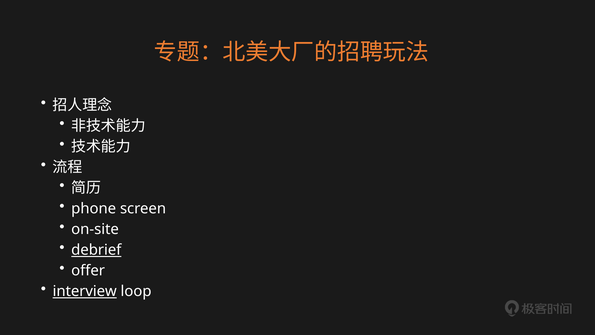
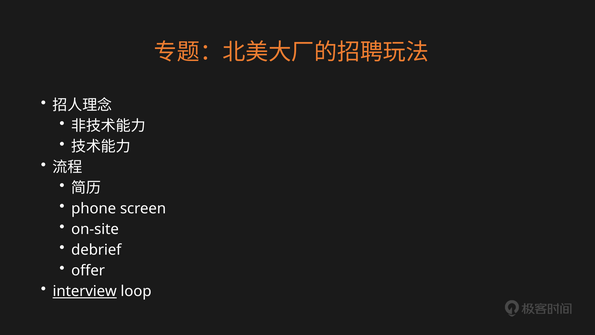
debrief underline: present -> none (96, 250)
